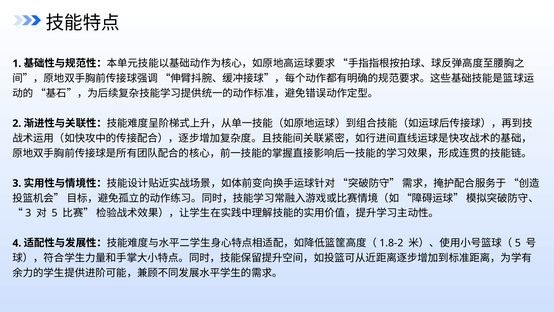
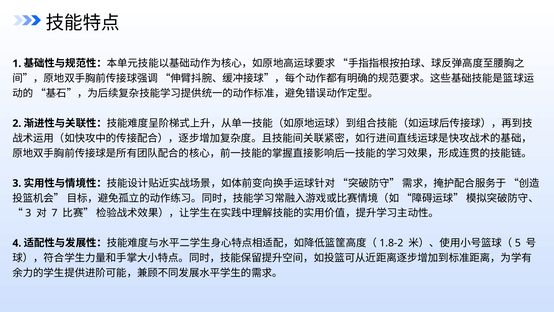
5: 5 -> 7 (55, 213)
